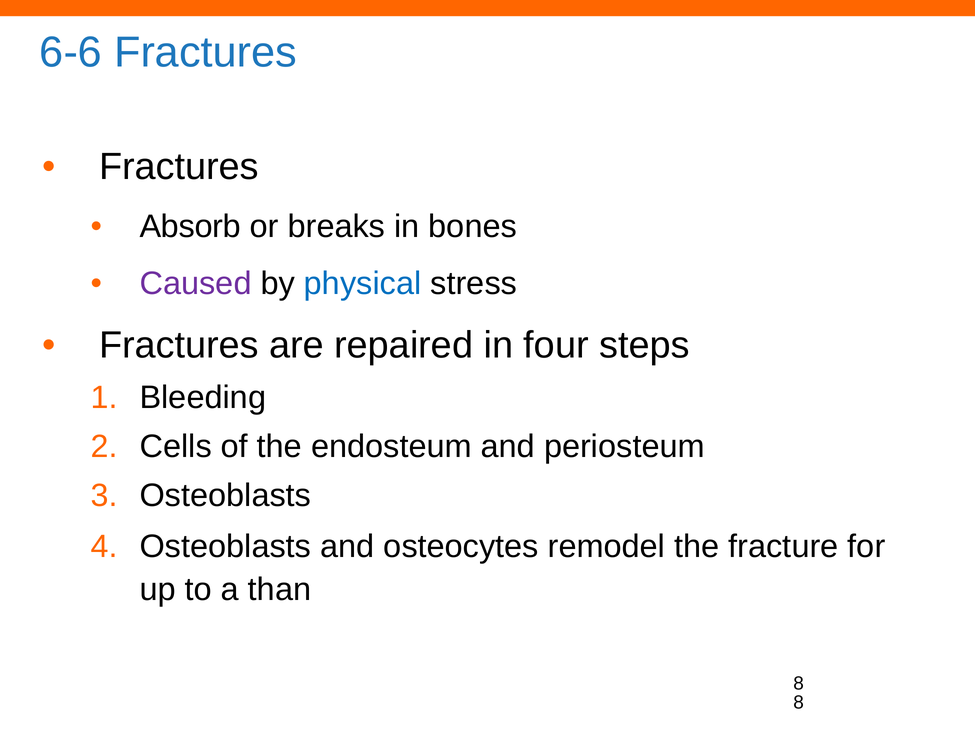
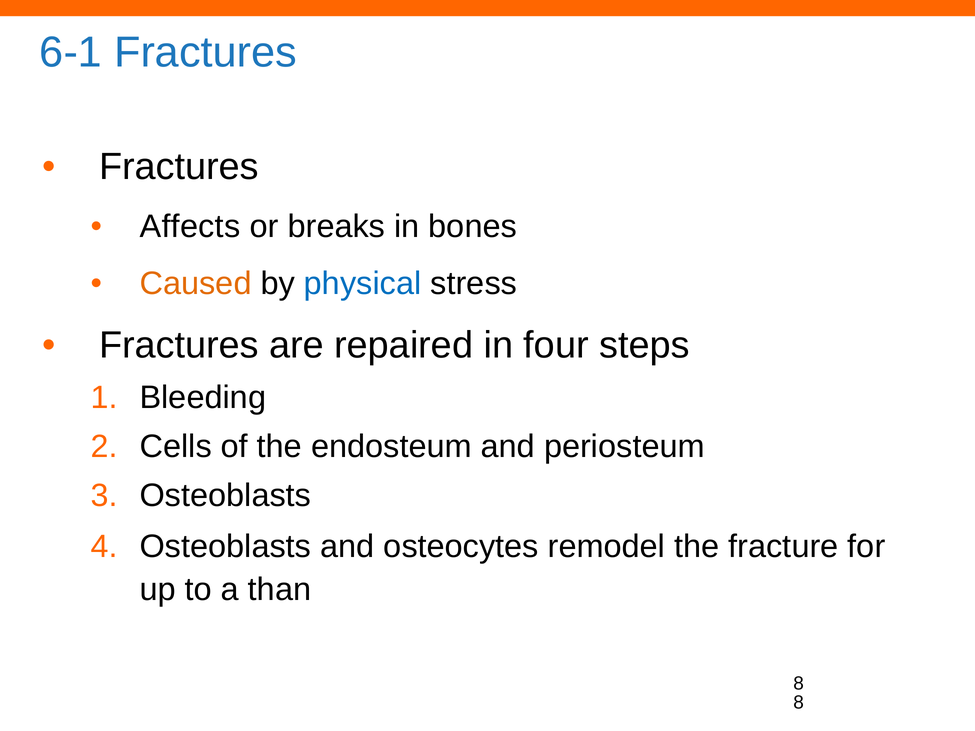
6-6: 6-6 -> 6-1 (71, 53)
Absorb: Absorb -> Affects (190, 227)
Caused colour: purple -> orange (196, 283)
